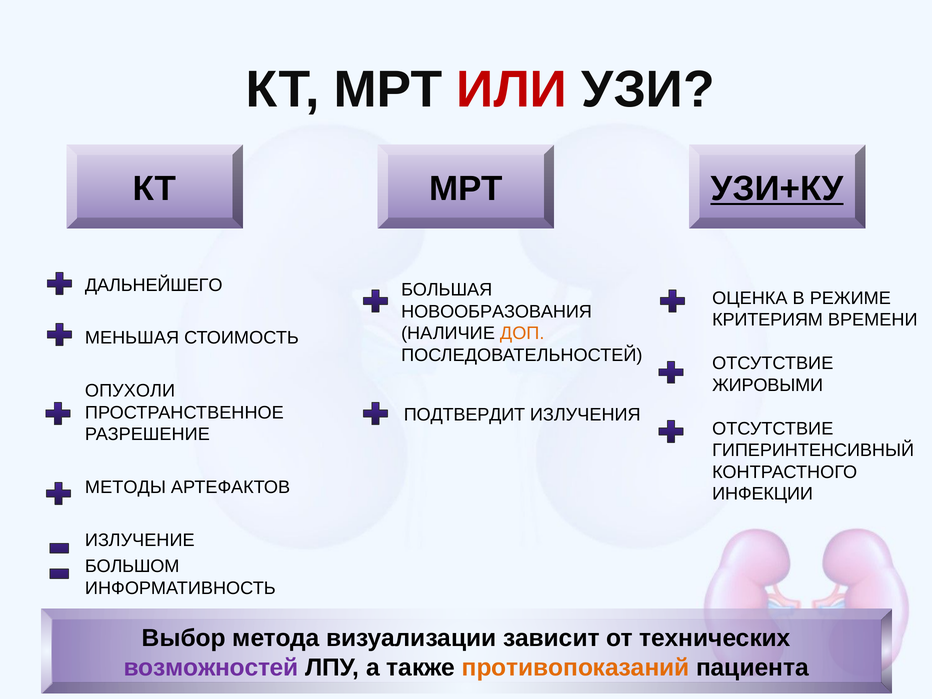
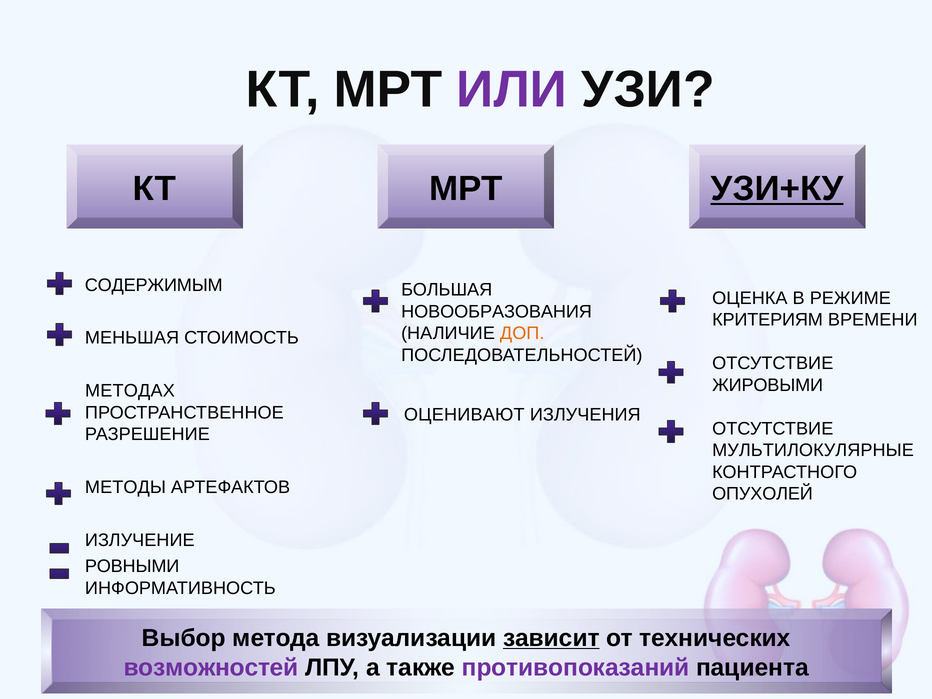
ИЛИ colour: red -> purple (512, 90)
ДАЛЬНЕЙШЕГО: ДАЛЬНЕЙШЕГО -> СОДЕРЖИМЫМ (154, 285)
ОПУХОЛИ: ОПУХОЛИ -> МЕТОДАХ (130, 391)
ПОДТВЕРДИТ: ПОДТВЕРДИТ -> ОЦЕНИВАЮТ (464, 415)
ГИПЕРИНТЕНСИВНЫЙ: ГИПЕРИНТЕНСИВНЫЙ -> МУЛЬТИЛОКУЛЯРНЫЕ (813, 450)
ИНФЕКЦИИ: ИНФЕКЦИИ -> ОПУХОЛЕЙ (763, 494)
БОЛЬШОМ: БОЛЬШОМ -> РОВНЫМИ (132, 566)
зависит underline: none -> present (551, 638)
противопоказаний colour: orange -> purple (576, 667)
